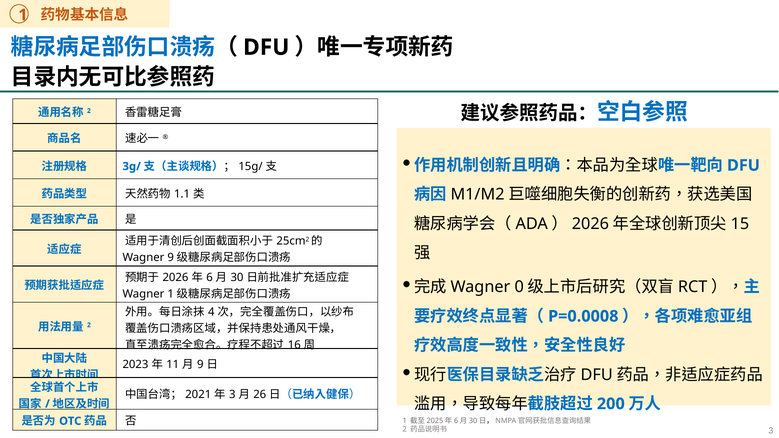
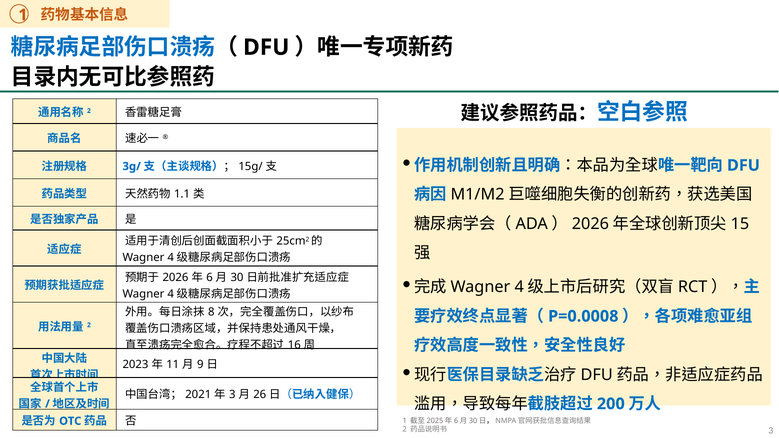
9: 9 -> 4 (171, 258)
0: 0 -> 4 (519, 287)
1: 1 -> 4 (171, 294)
4: 4 -> 8 (211, 312)
